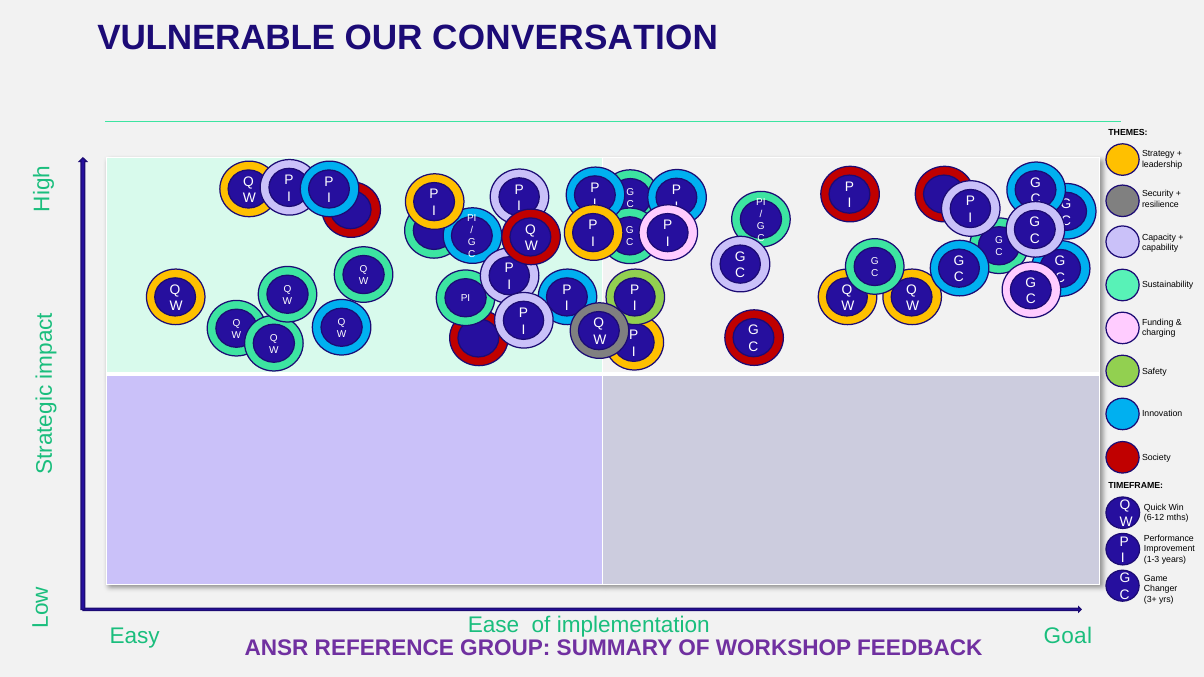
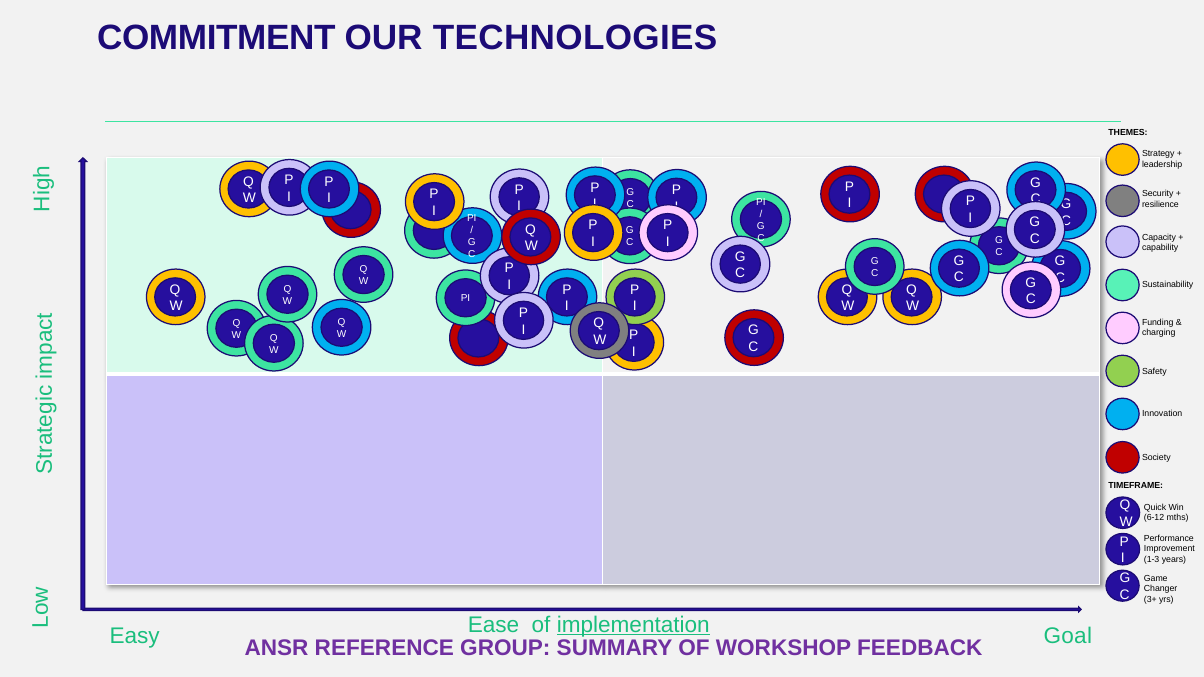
VULNERABLE: VULNERABLE -> COMMITMENT (216, 38)
CONVERSATION: CONVERSATION -> TECHNOLOGIES (575, 38)
implementation underline: none -> present (633, 625)
